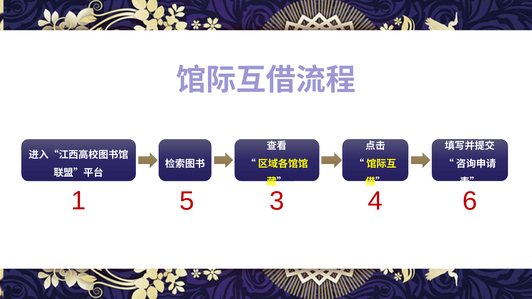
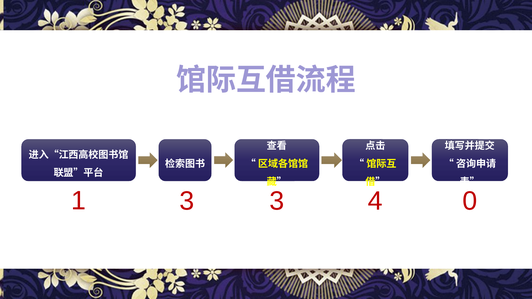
1 5: 5 -> 3 (187, 201)
6: 6 -> 0 (470, 201)
